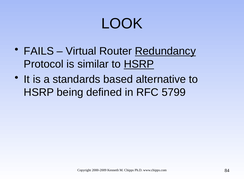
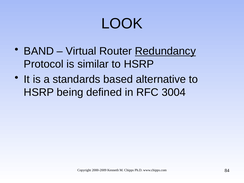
FAILS: FAILS -> BAND (39, 51)
HSRP underline: present -> none (139, 64)
5799: 5799 -> 3004 (174, 92)
